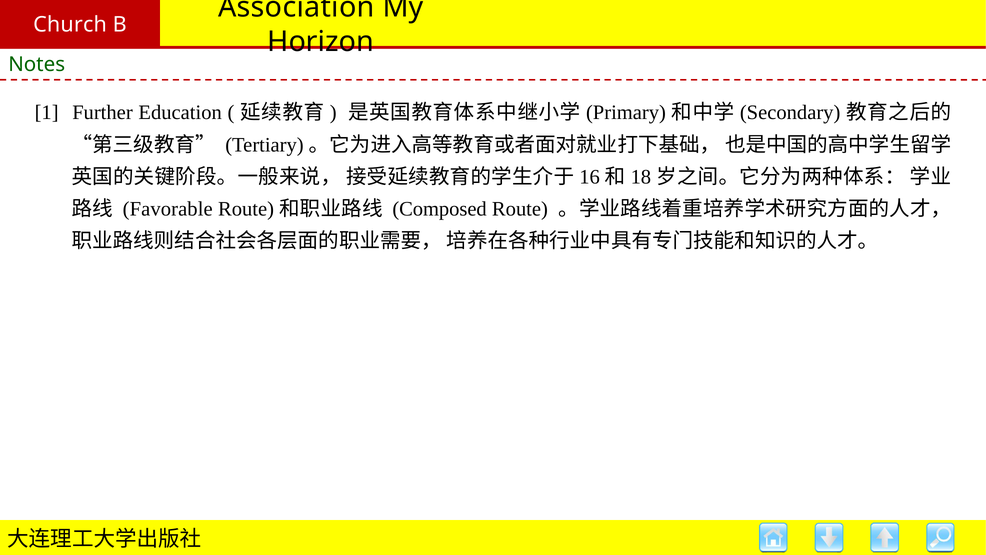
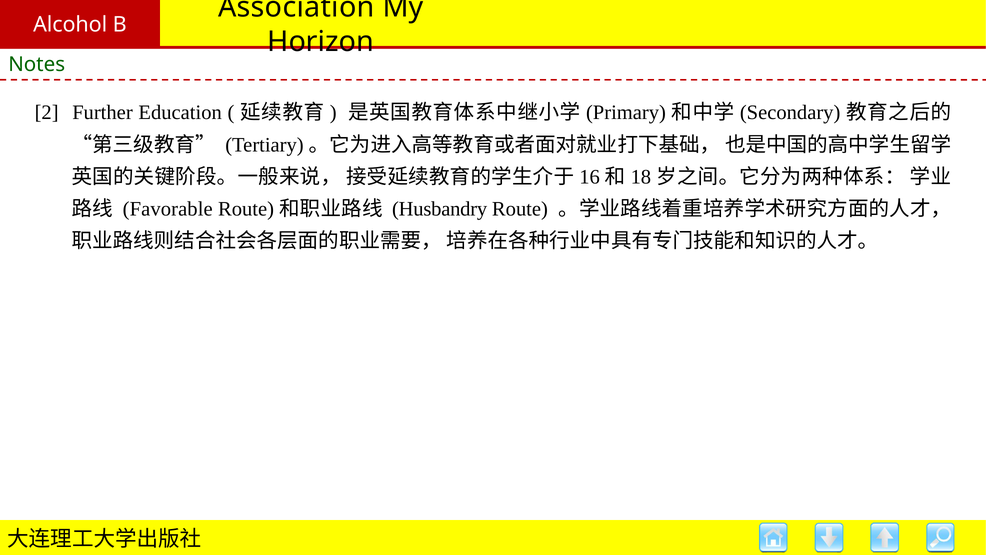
Church: Church -> Alcohol (70, 25)
1: 1 -> 2 (47, 113)
Composed: Composed -> Husbandry (440, 209)
